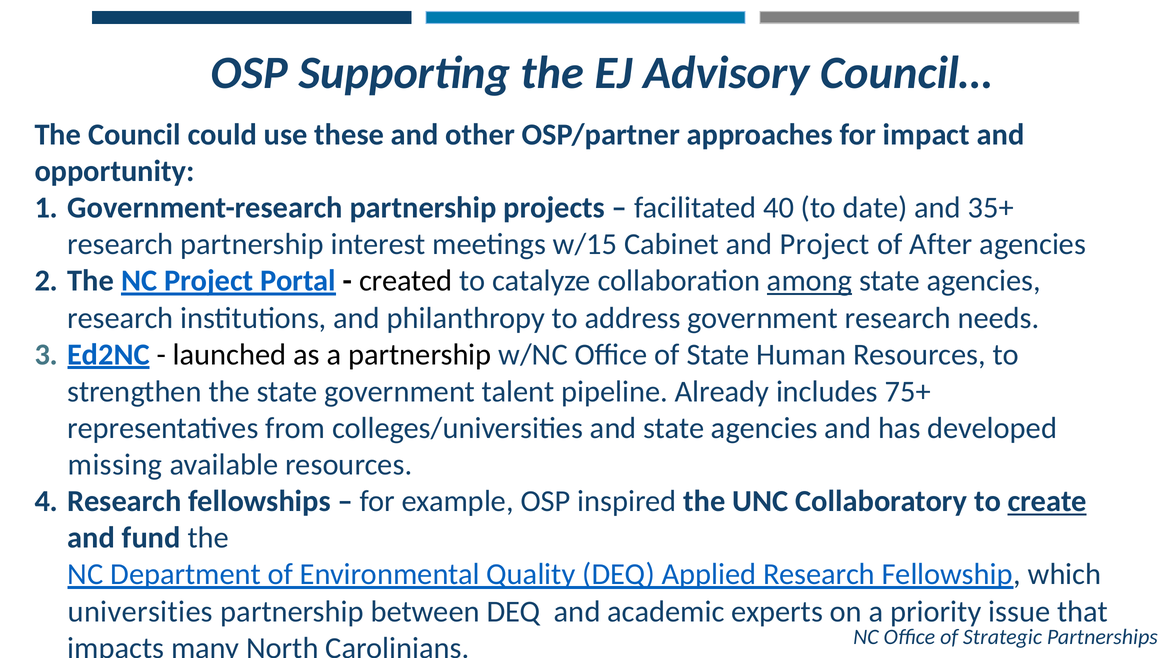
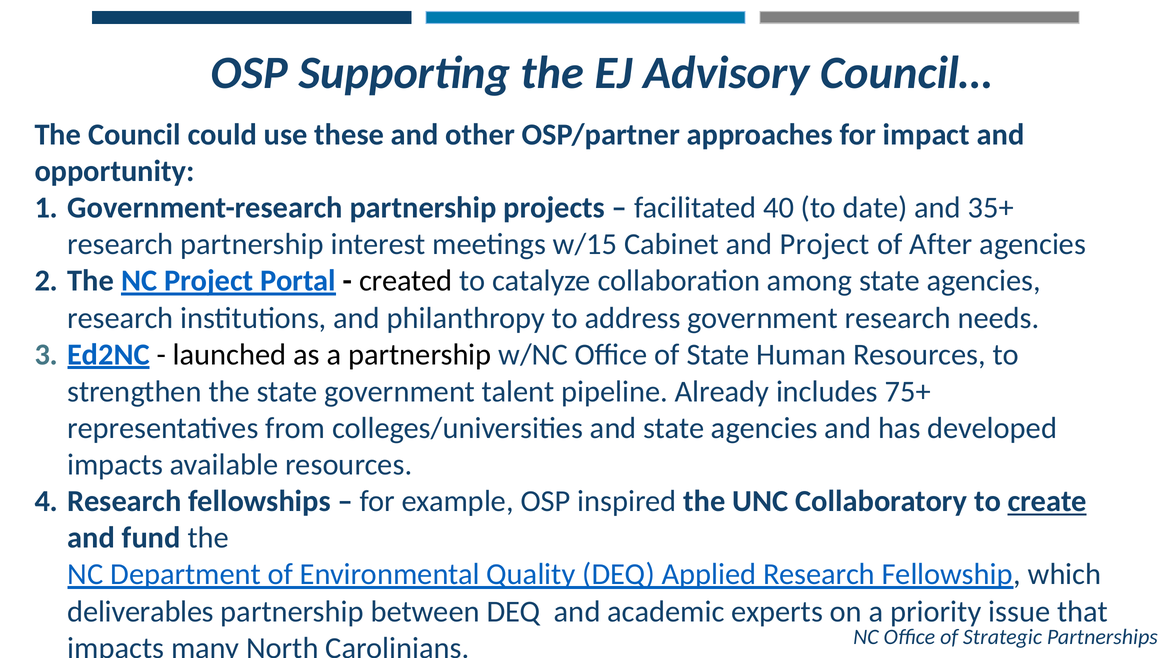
among underline: present -> none (810, 281)
missing: missing -> impacts (115, 465)
universities: universities -> deliverables (141, 612)
